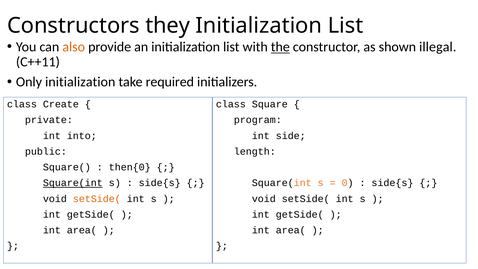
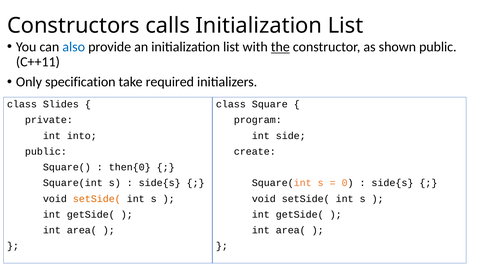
they: they -> calls (168, 26)
also colour: orange -> blue (74, 47)
shown illegal: illegal -> public (438, 47)
Only initialization: initialization -> specification (80, 82)
Create: Create -> Slides (61, 104)
length: length -> create (255, 151)
Square(int underline: present -> none (73, 183)
